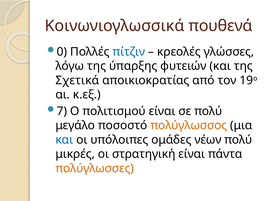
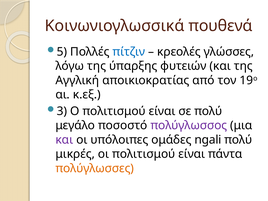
0: 0 -> 5 (62, 52)
Σχετικά: Σχετικά -> Αγγλική (77, 80)
7: 7 -> 3 (62, 111)
πολύγλωσσος colour: orange -> purple (189, 125)
και colour: blue -> purple (64, 140)
νέων: νέων -> ngali (208, 140)
οι στρατηγική: στρατηγική -> πολιτισμού (144, 154)
